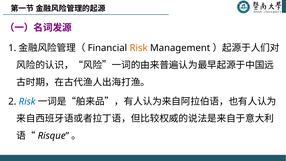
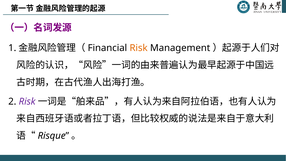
Risk colour: blue -> purple (27, 101)
